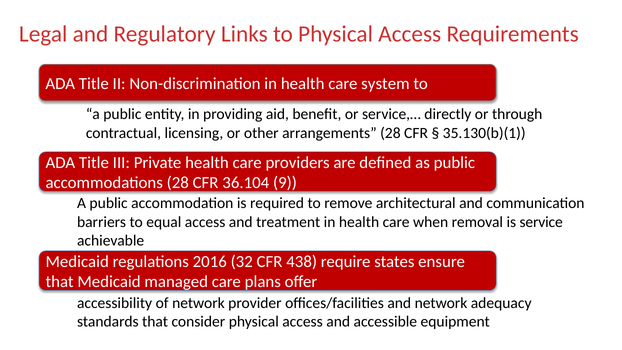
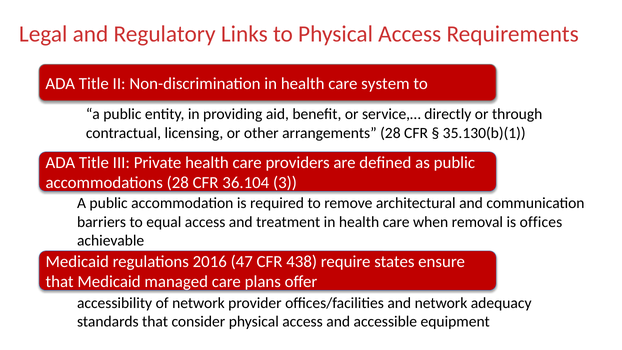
9: 9 -> 3 (285, 183)
service: service -> offices (541, 222)
32: 32 -> 47 (242, 262)
